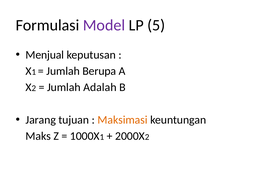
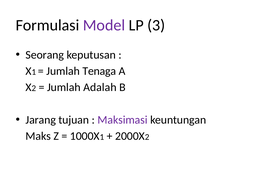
5: 5 -> 3 (156, 25)
Menjual: Menjual -> Seorang (45, 55)
Berupa: Berupa -> Tenaga (99, 71)
Maksimasi colour: orange -> purple (123, 120)
